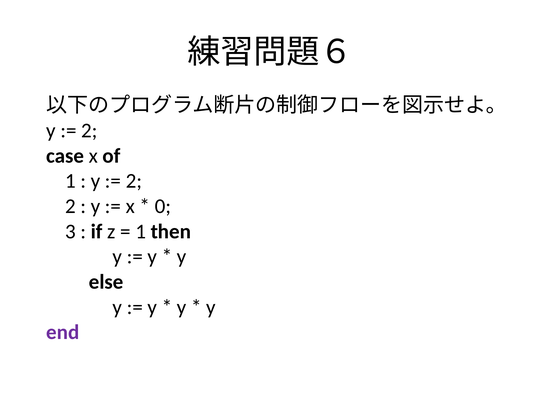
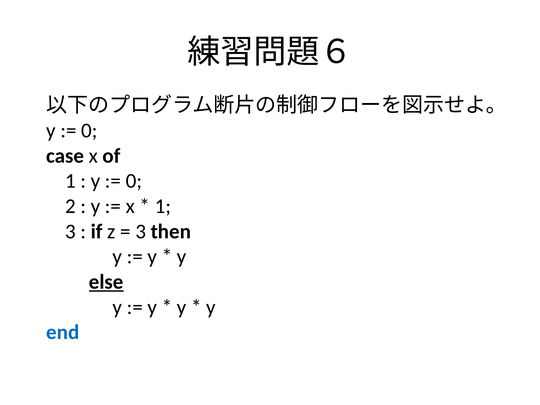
2: 2 -> 0 (89, 131)
2: 2 -> 0 (134, 181)
0: 0 -> 1 (163, 206)
1: 1 -> 3 (141, 231)
else underline: none -> present (106, 282)
end colour: purple -> blue (63, 332)
